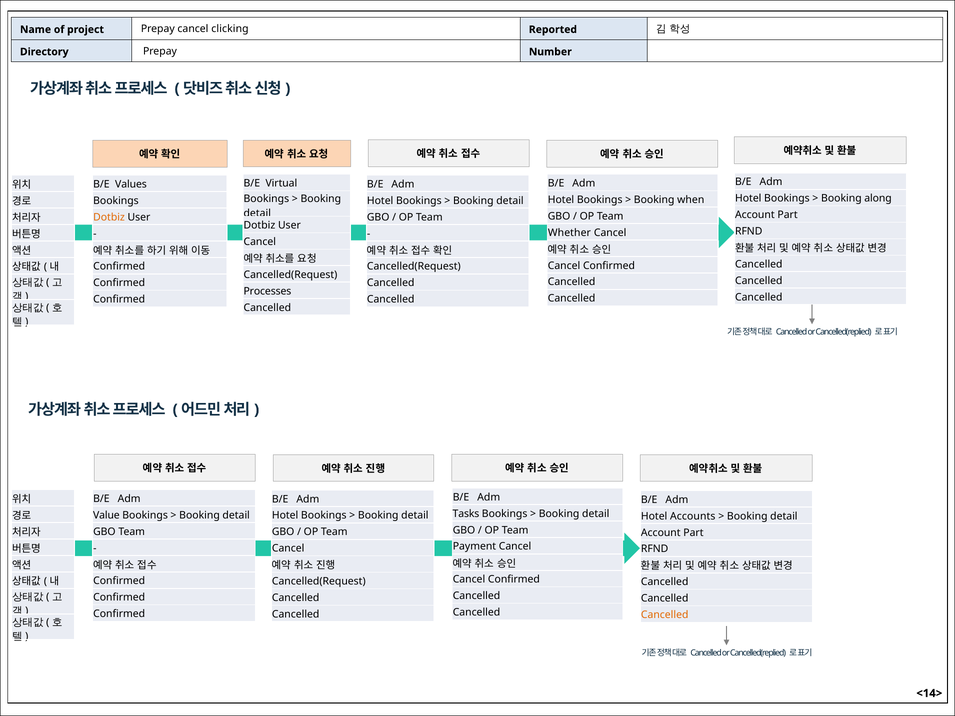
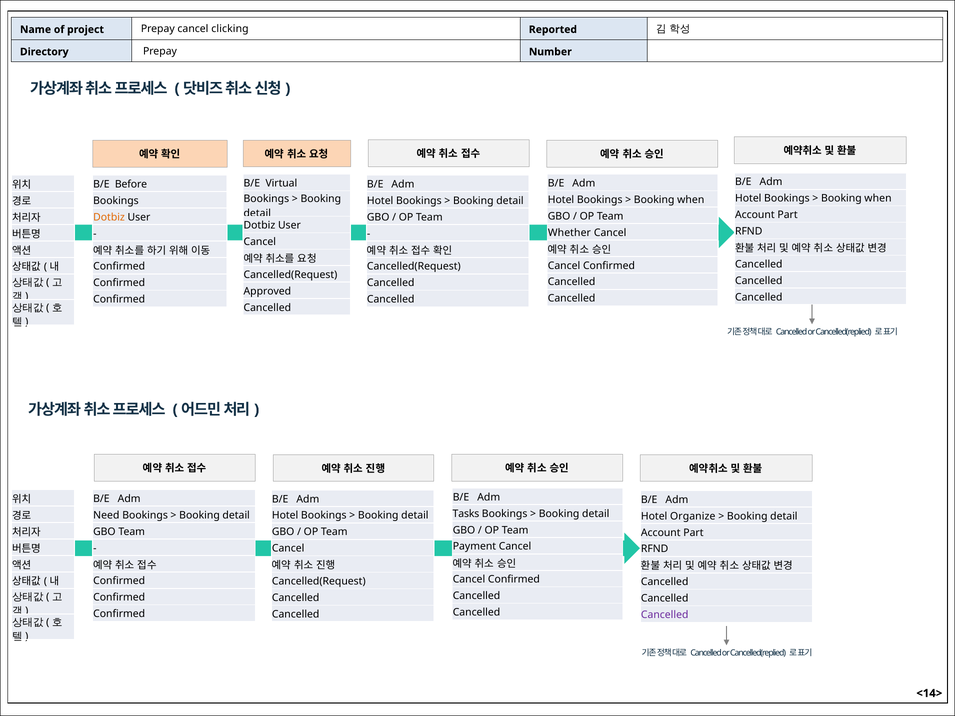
Values: Values -> Before (131, 184)
along: along -> when (878, 199)
Processes: Processes -> Approved (267, 291)
Value: Value -> Need (106, 515)
Accounts: Accounts -> Organize (693, 516)
Cancelled colour: orange -> purple (665, 615)
